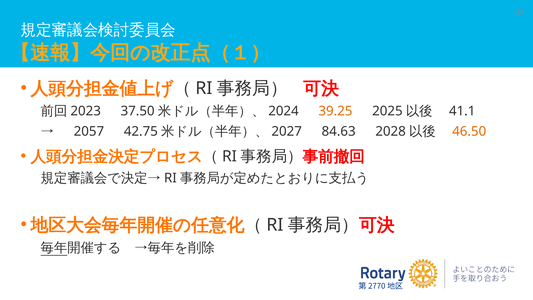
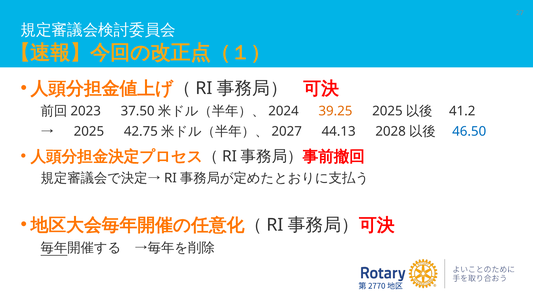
41.1: 41.1 -> 41.2 (462, 111)
2057: 2057 -> 2025 (89, 131)
84.63: 84.63 -> 44.13 (339, 131)
46.50 colour: orange -> blue (469, 131)
